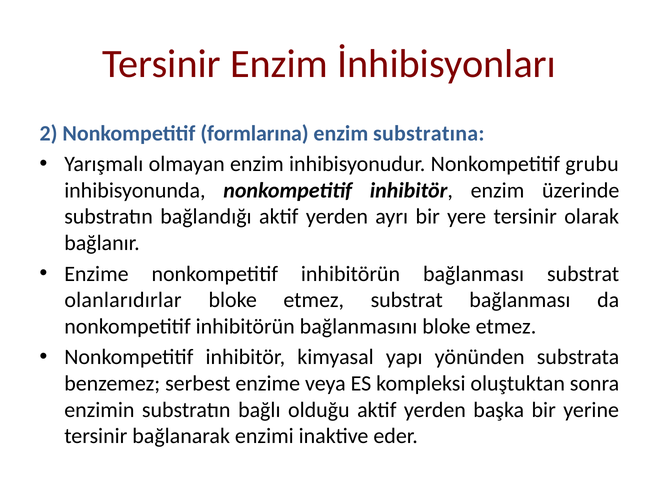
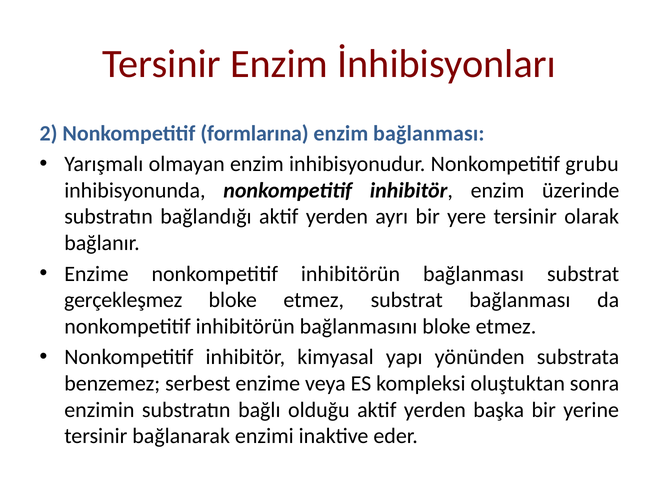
enzim substratına: substratına -> bağlanması (429, 133)
olanlarıdırlar: olanlarıdırlar -> gerçekleşmez (123, 300)
